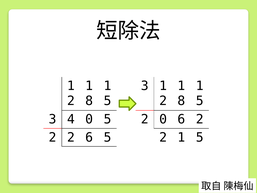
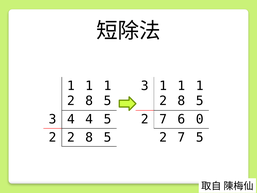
4 0: 0 -> 4 (89, 119)
0: 0 -> 7 (163, 119)
6 2: 2 -> 0 (200, 119)
2 6: 6 -> 8 (89, 137)
1: 1 -> 7 (181, 137)
